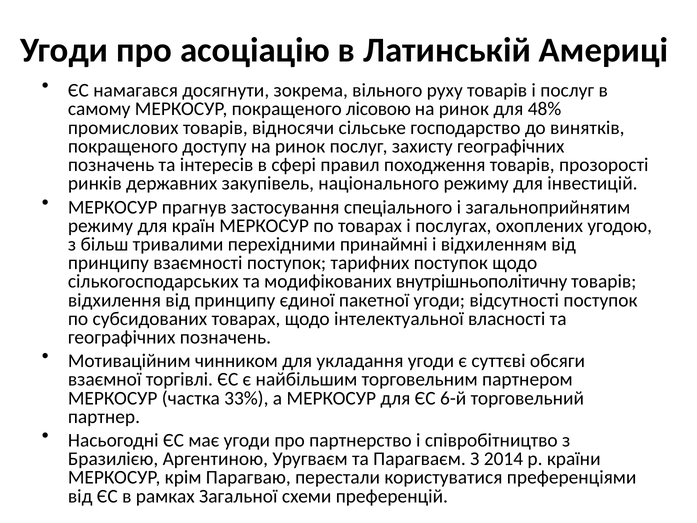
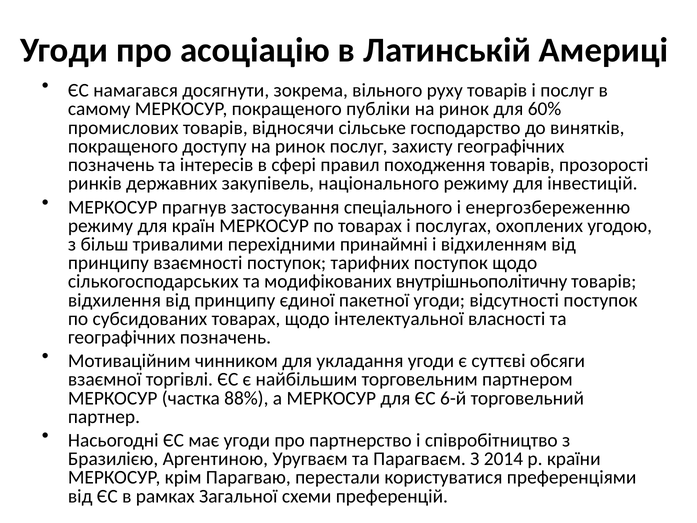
лісовою: лісовою -> публіки (378, 109)
48%: 48% -> 60% (544, 109)
загальноприйнятим: загальноприйнятим -> енергозбереженню (548, 207)
33%: 33% -> 88% (246, 398)
